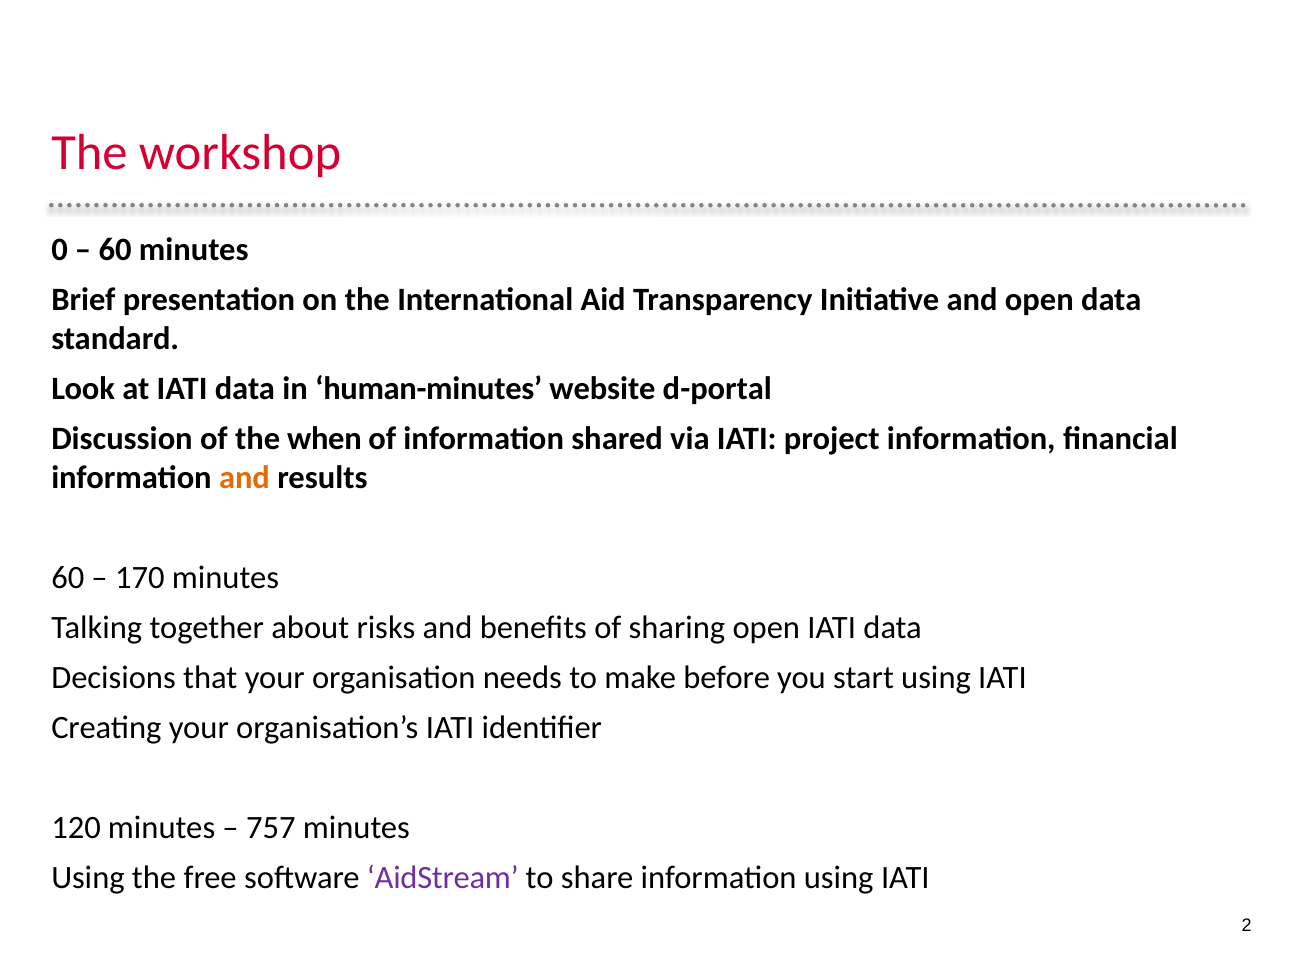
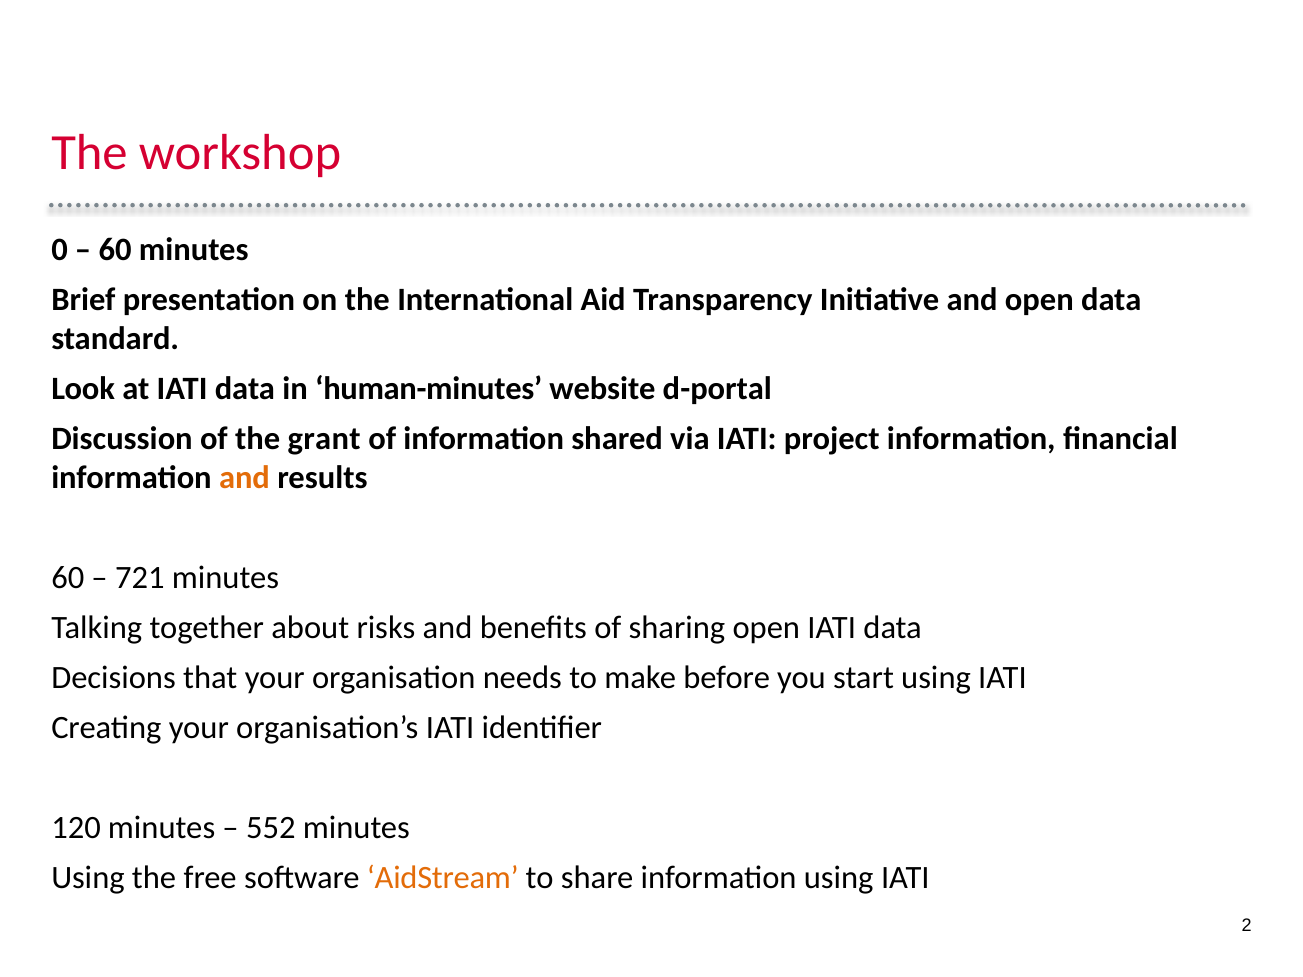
when: when -> grant (324, 439)
170: 170 -> 721 (140, 578)
757: 757 -> 552 (271, 828)
AidStream colour: purple -> orange (443, 878)
